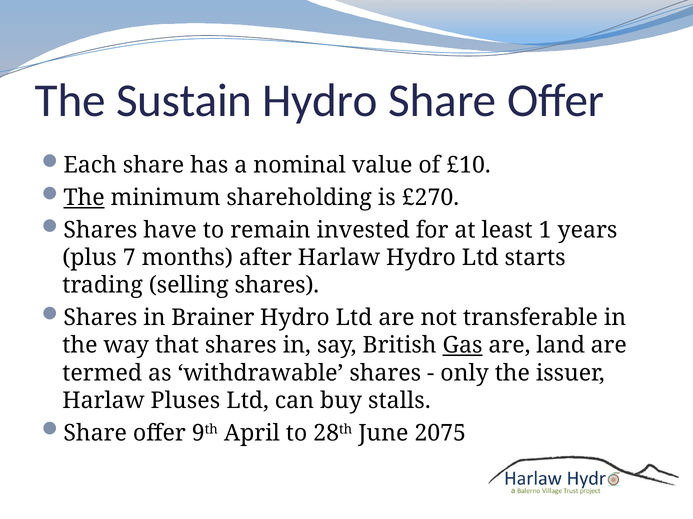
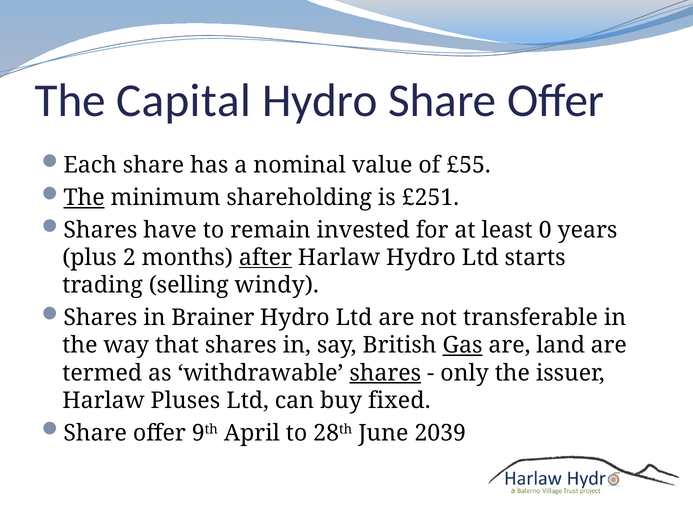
Sustain: Sustain -> Capital (184, 101)
£10: £10 -> £55 (468, 166)
£270: £270 -> £251 (430, 198)
1: 1 -> 0 (545, 230)
7: 7 -> 2 (129, 258)
after underline: none -> present (265, 258)
selling shares: shares -> windy (277, 286)
shares underline: none -> present (385, 373)
stalls: stalls -> fixed (399, 401)
2075: 2075 -> 2039 (440, 434)
